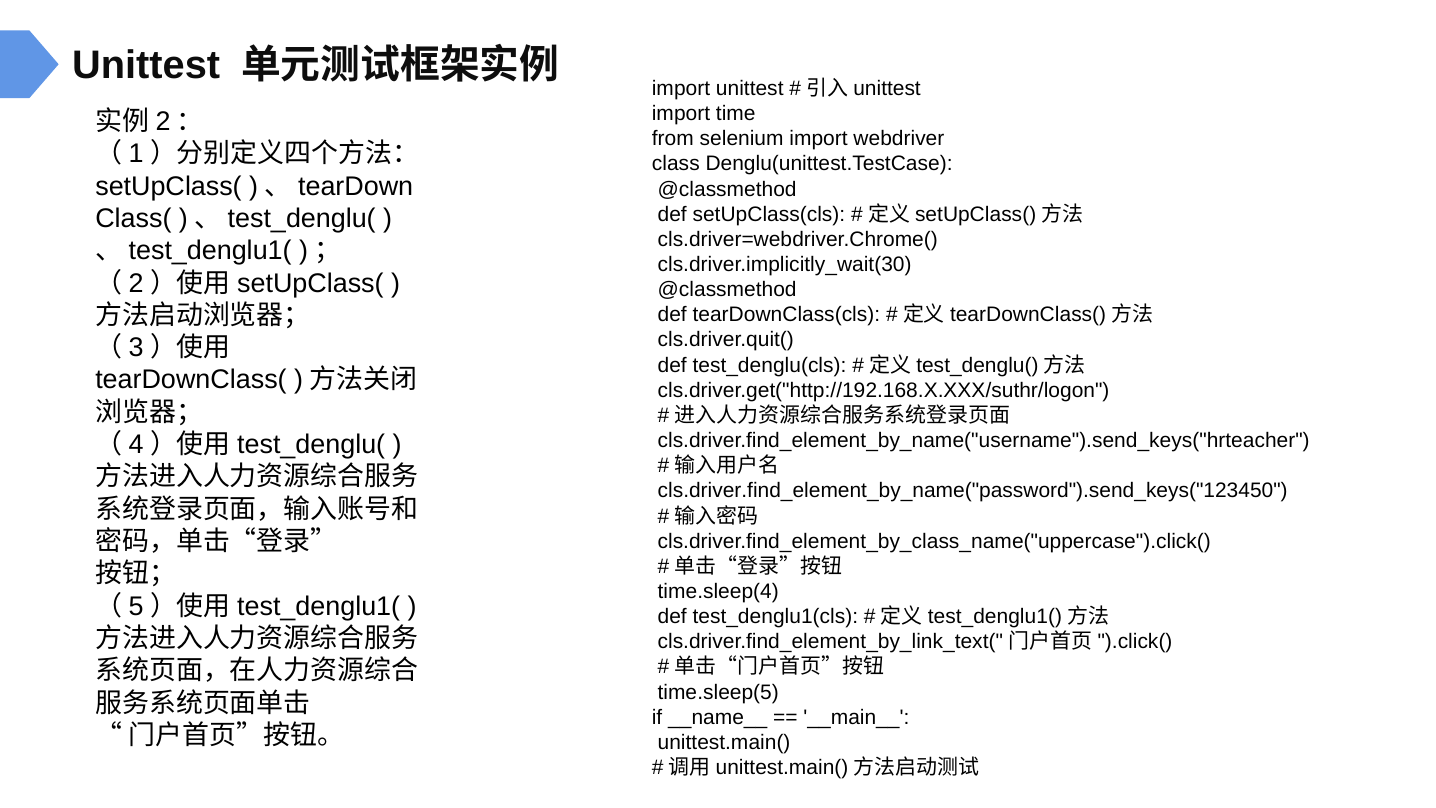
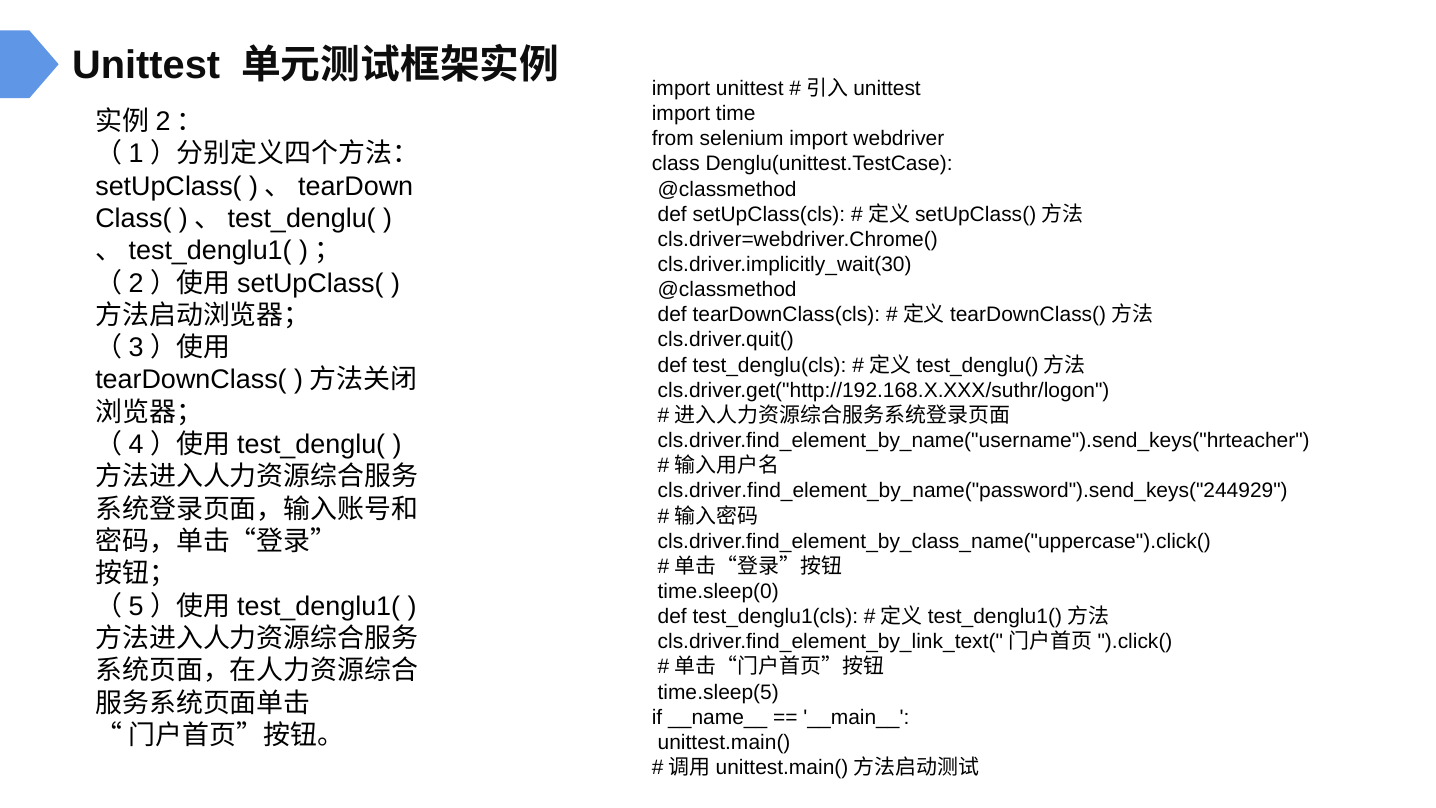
cls.driver.find_element_by_name("password").send_keys("123450: cls.driver.find_element_by_name("password").send_keys("123450 -> cls.driver.find_element_by_name("password").send_keys("244929 (973, 491)
time.sleep(4: time.sleep(4 -> time.sleep(0 (718, 591)
